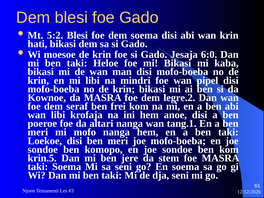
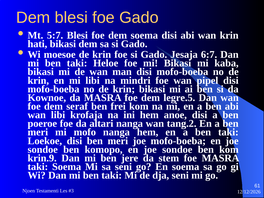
5:2: 5:2 -> 5:7 (55, 35)
6:0: 6:0 -> 6:7 (209, 55)
legre.2: legre.2 -> legre.5 (179, 98)
tang.1: tang.1 -> tang.2 (182, 124)
krin.5: krin.5 -> krin.9 (42, 158)
